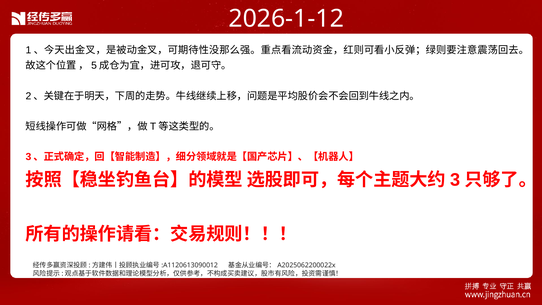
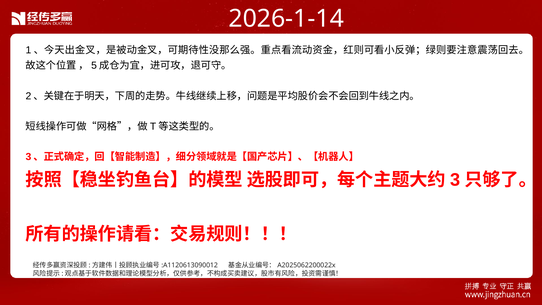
2026-1-12: 2026-1-12 -> 2026-1-14 (286, 19)
